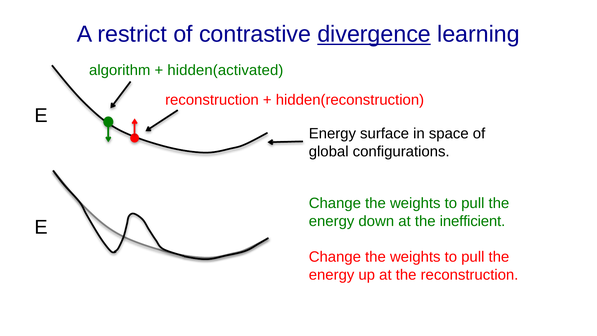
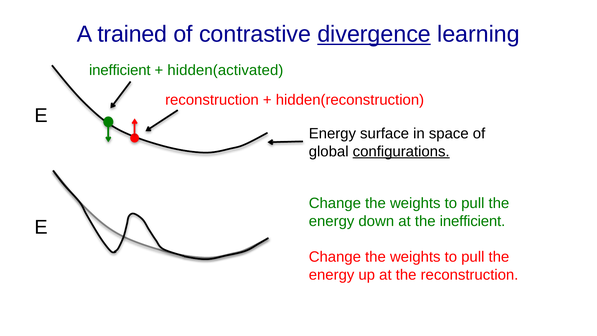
restrict: restrict -> trained (132, 34)
algorithm: algorithm -> inefficient (120, 70)
configurations underline: none -> present (401, 151)
